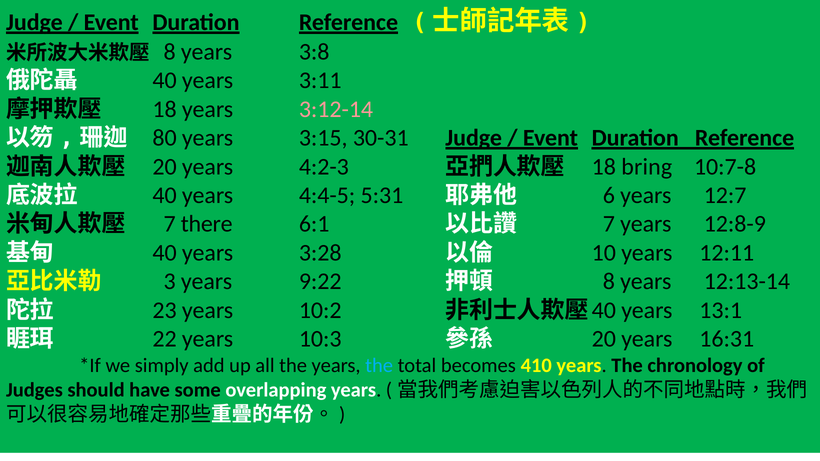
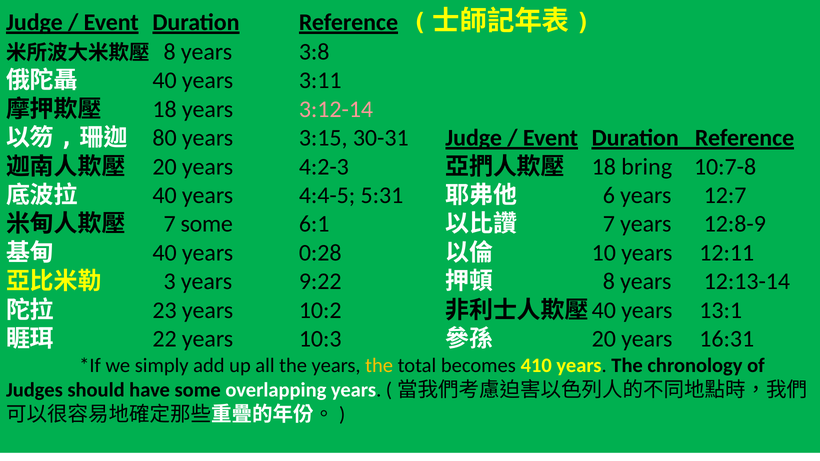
7 there: there -> some (207, 224)
3:28: 3:28 -> 0:28 (320, 253)
the colour: light blue -> yellow (379, 366)
